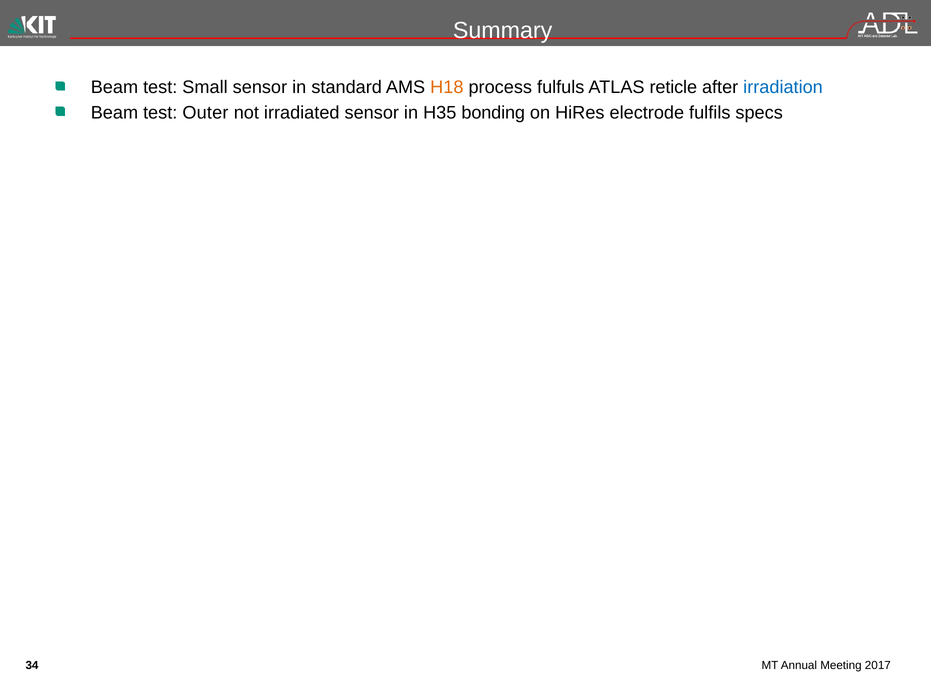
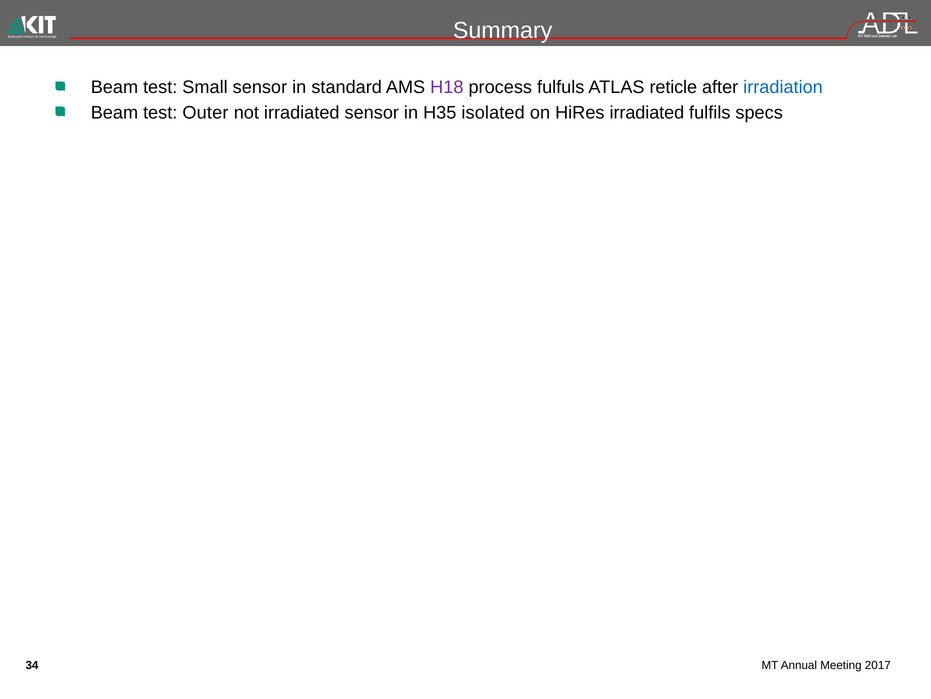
H18 colour: orange -> purple (447, 87)
bonding: bonding -> isolated (493, 113)
HiRes electrode: electrode -> irradiated (647, 113)
